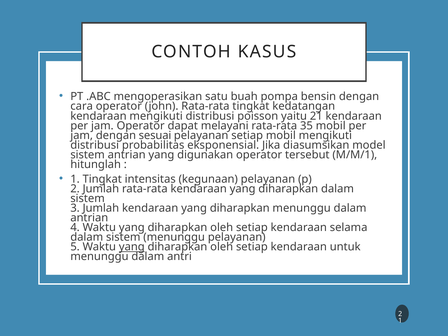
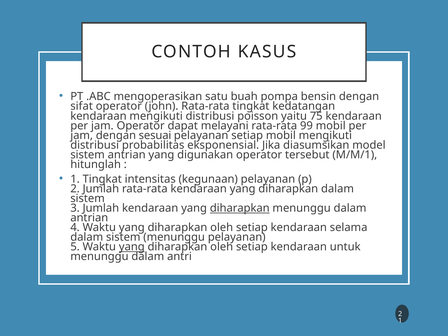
cara: cara -> sifat (82, 106)
21: 21 -> 75 (316, 116)
35: 35 -> 99 (306, 126)
diharapkan underline: none -> present (240, 208)
